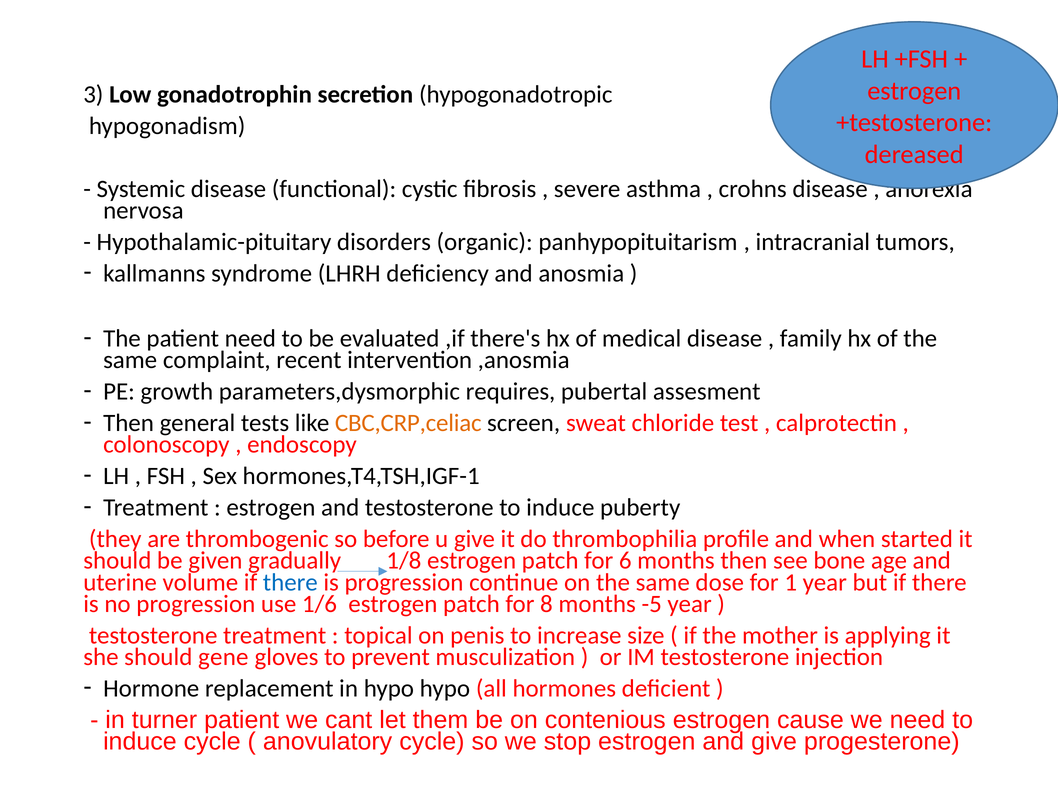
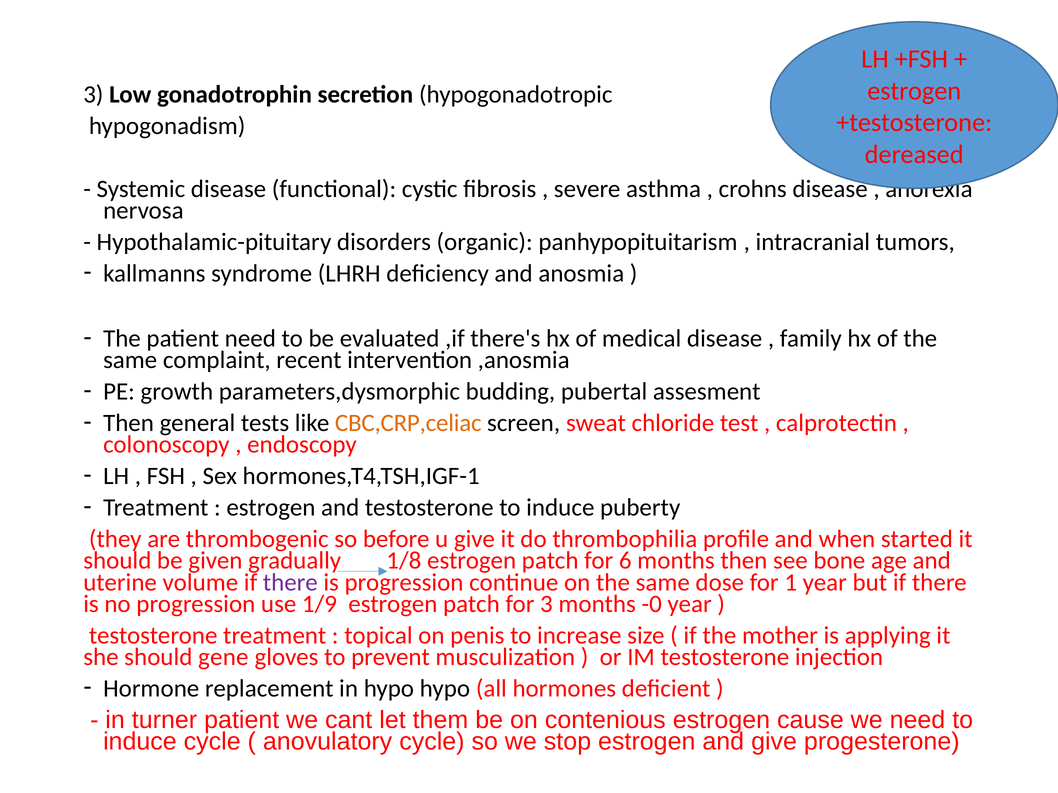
requires: requires -> budding (510, 392)
there colour: blue -> purple (290, 583)
1/6: 1/6 -> 1/9 (319, 604)
for 8: 8 -> 3 (546, 604)
-5: -5 -> -0 (652, 604)
